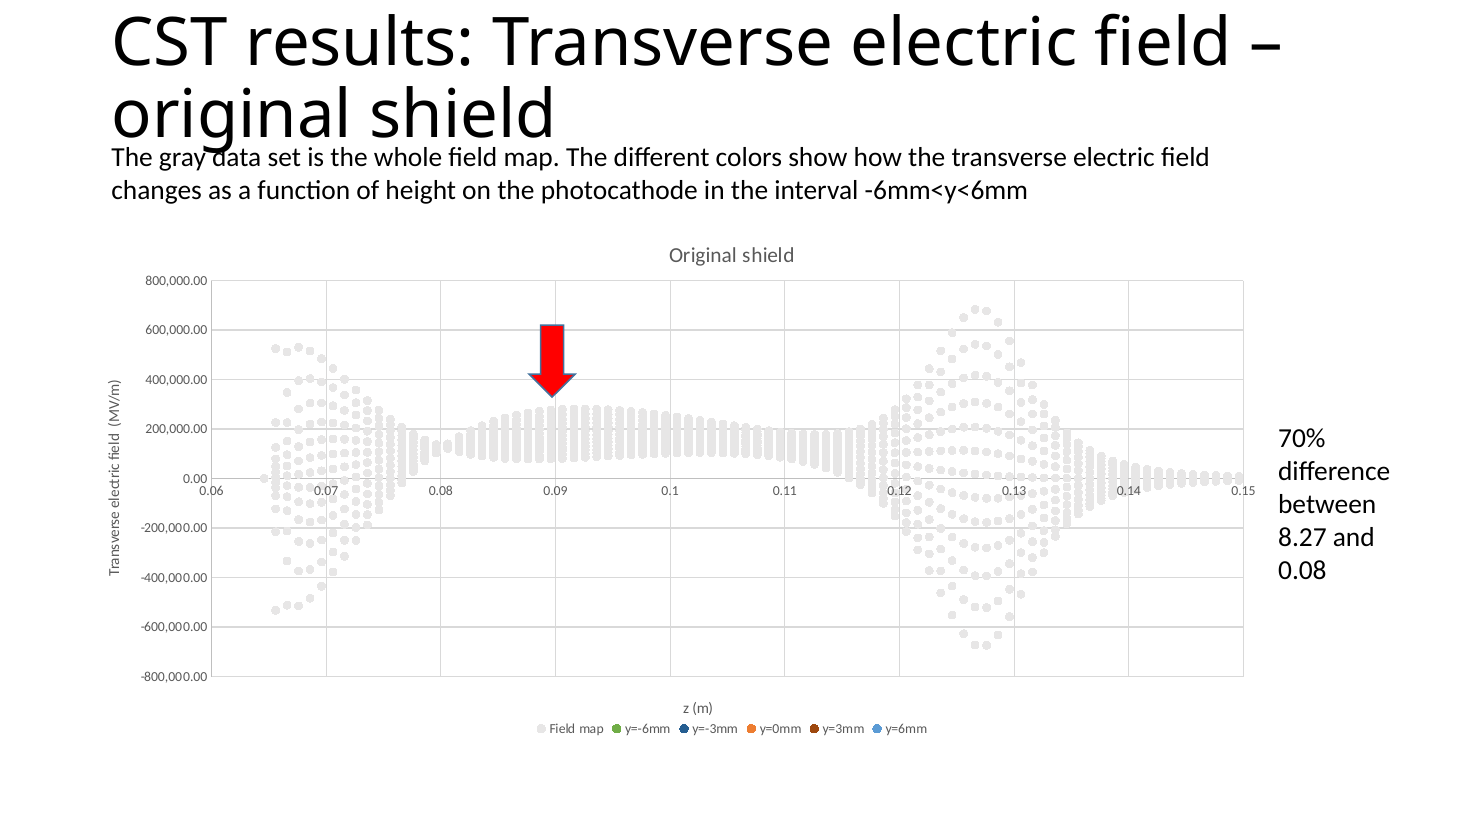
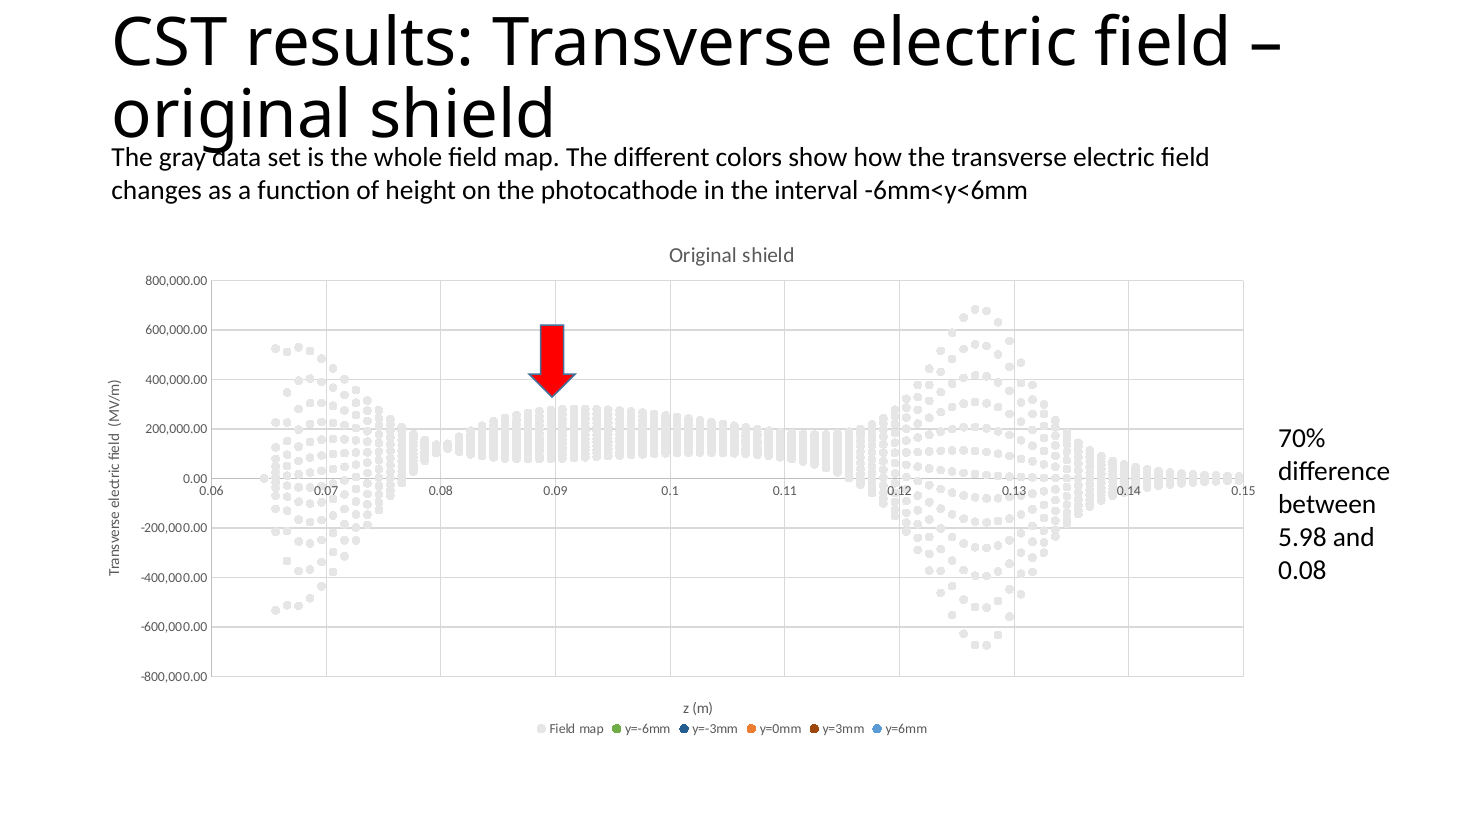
8.27: 8.27 -> 5.98 (1302, 538)
